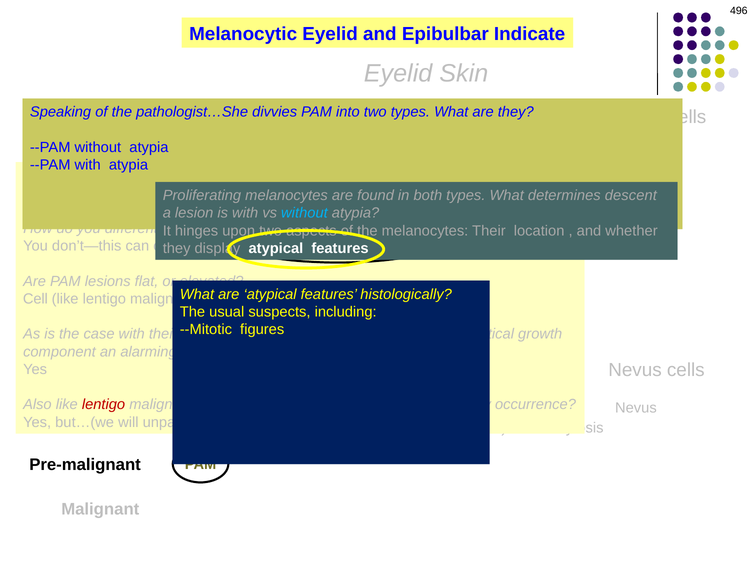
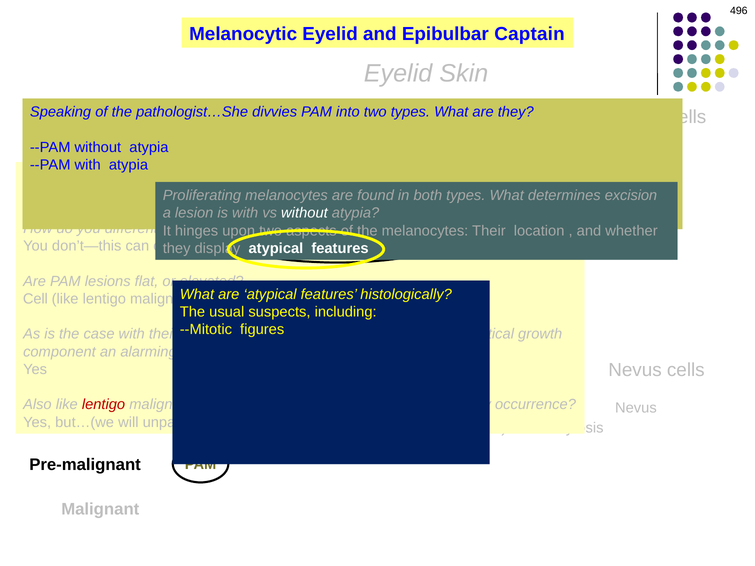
Indicate: Indicate -> Captain (530, 34)
descent: descent -> excision (631, 196)
without colour: light blue -> white (304, 213)
